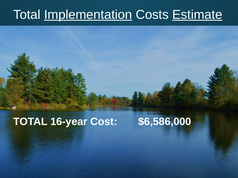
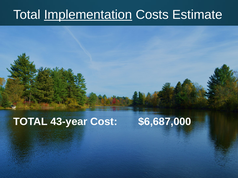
Estimate underline: present -> none (197, 15)
16-year: 16-year -> 43-year (69, 122)
$6,586,000: $6,586,000 -> $6,687,000 (165, 122)
